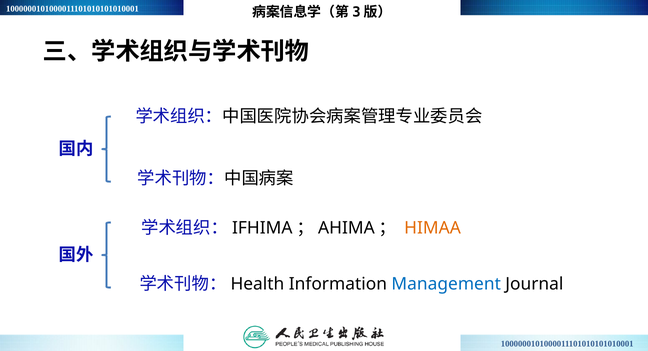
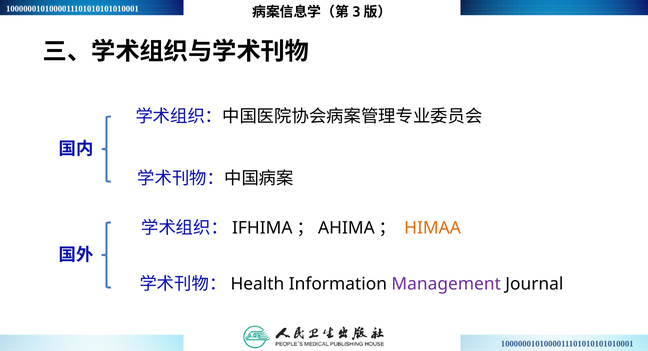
Management colour: blue -> purple (446, 284)
